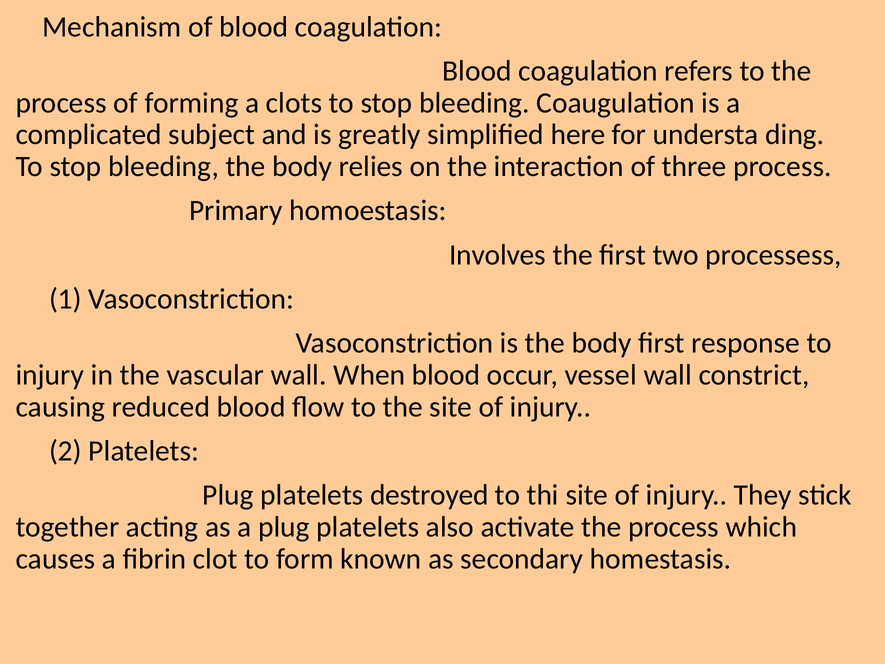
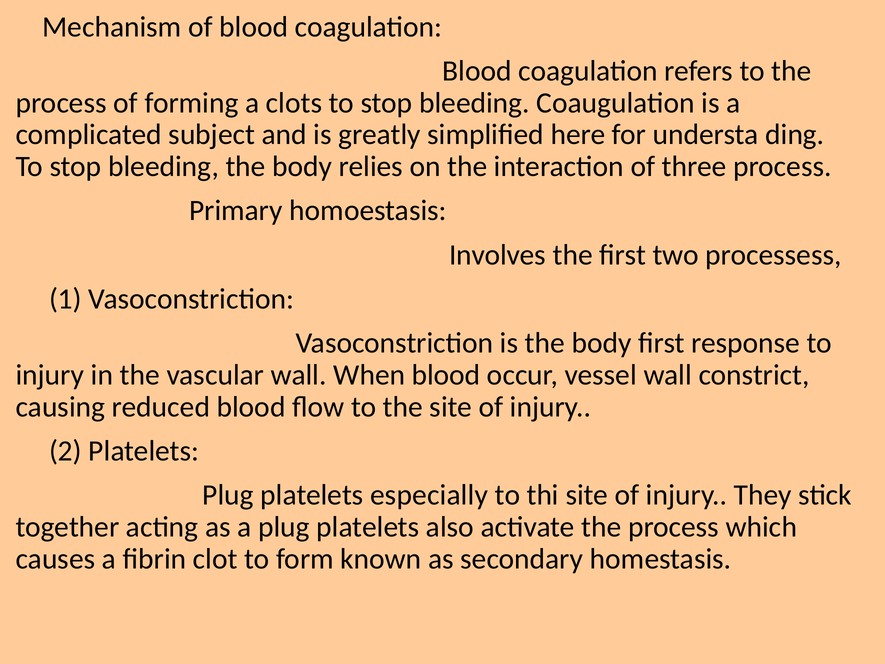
destroyed: destroyed -> especially (429, 495)
